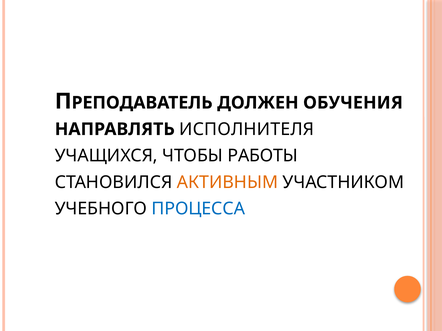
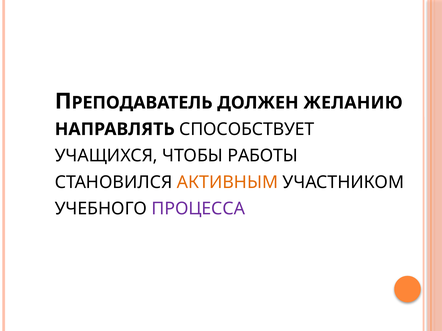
ОБУЧЕНИЯ: ОБУЧЕНИЯ -> ЖЕЛАНИЮ (353, 103)
ИСПОЛНИТЕЛЯ: ИСПОЛНИТЕЛЯ -> СПОСОБСТВУЕТ (247, 129)
ПРОЦЕССА colour: blue -> purple (198, 209)
